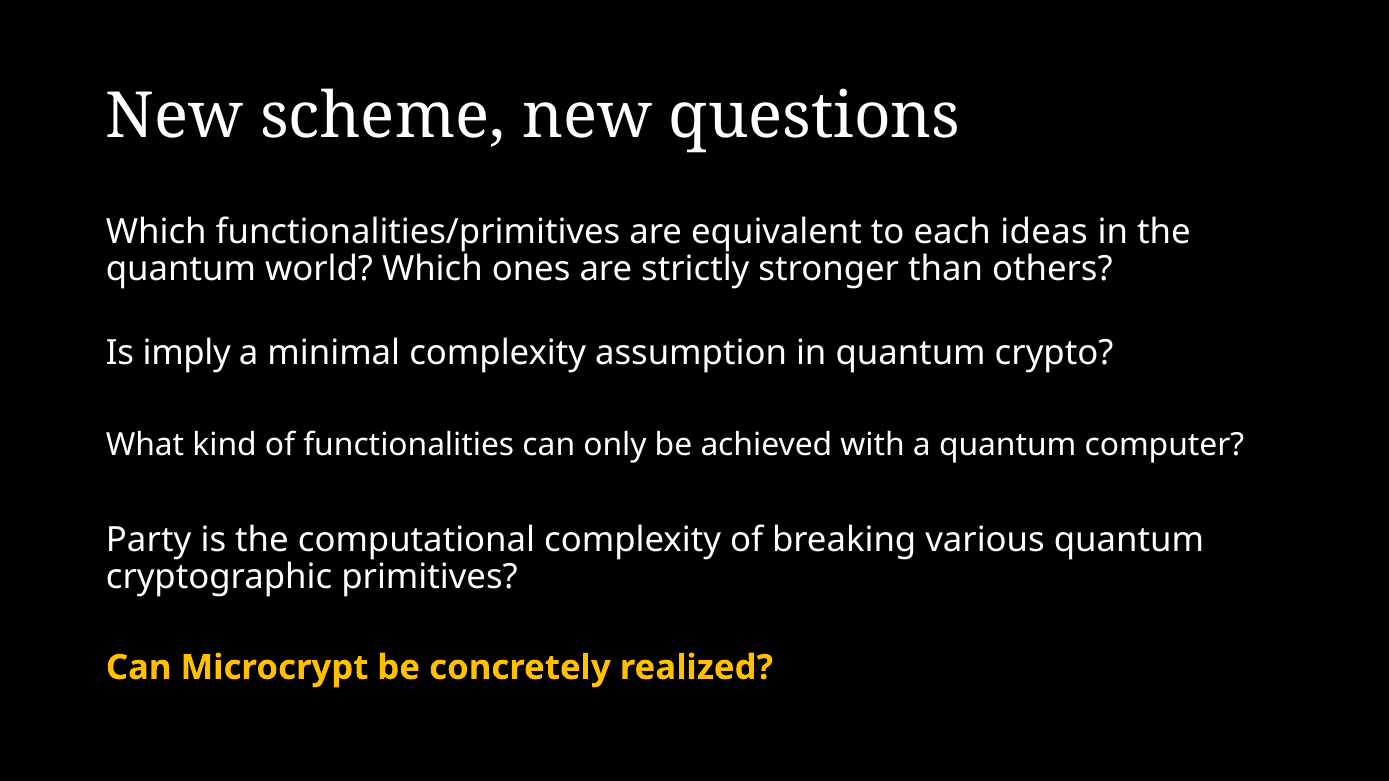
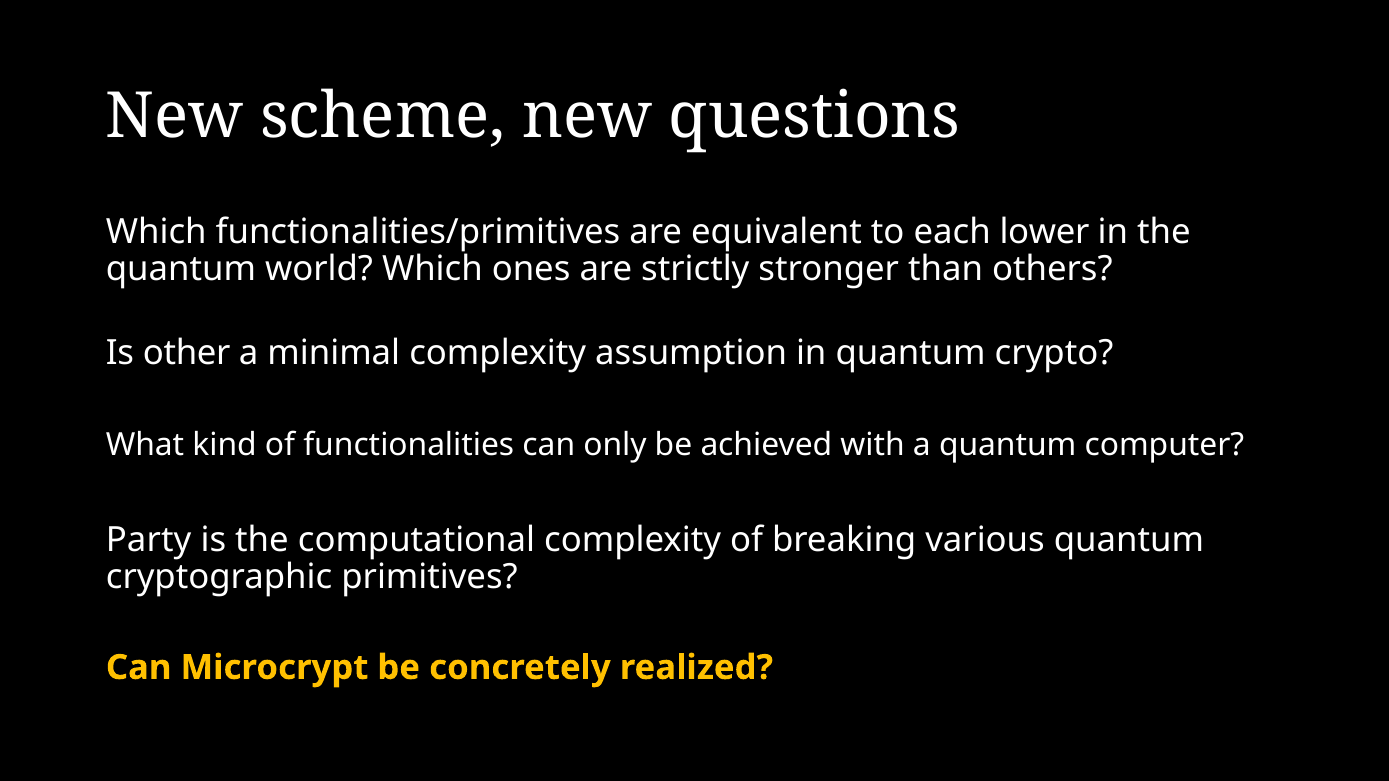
ideas: ideas -> lower (1044, 232)
imply: imply -> other (187, 353)
